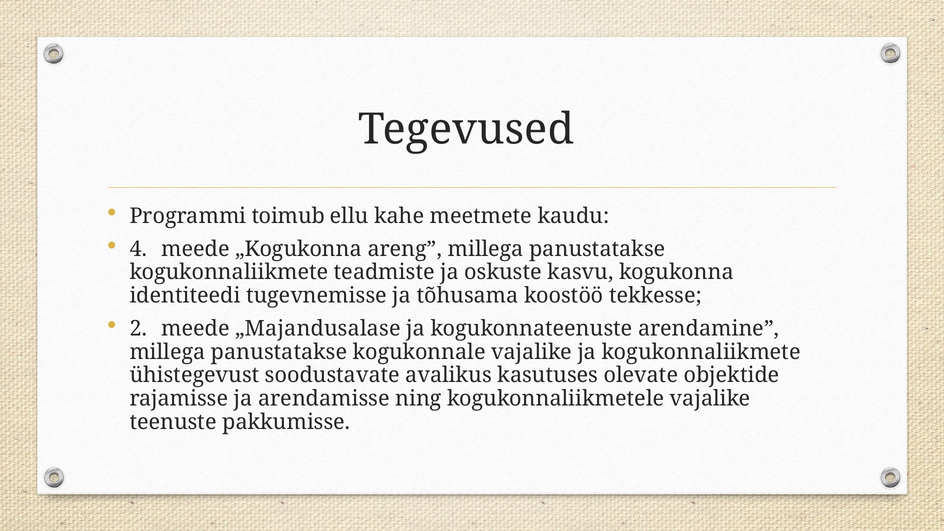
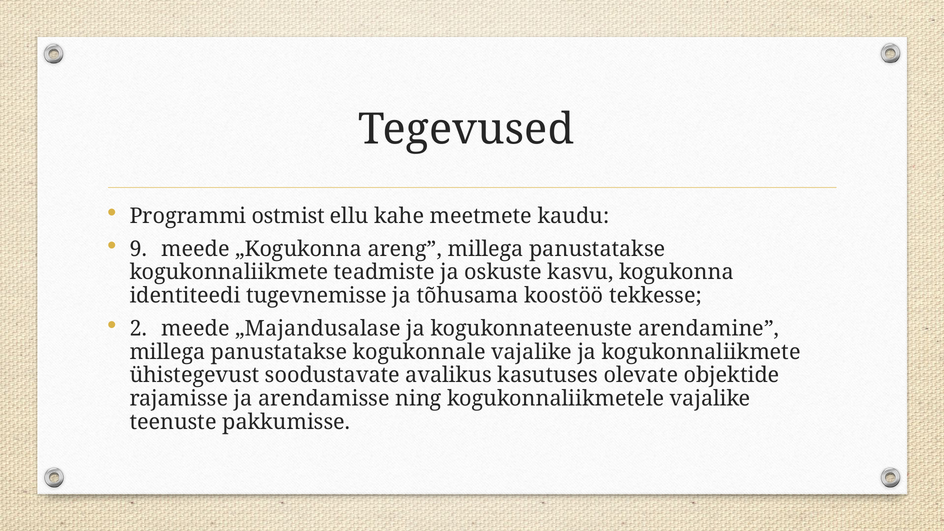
toimub: toimub -> ostmist (288, 216)
4: 4 -> 9 (138, 249)
